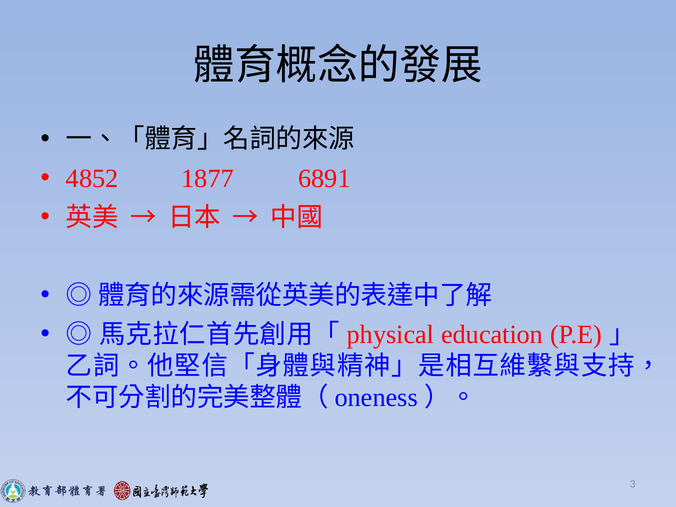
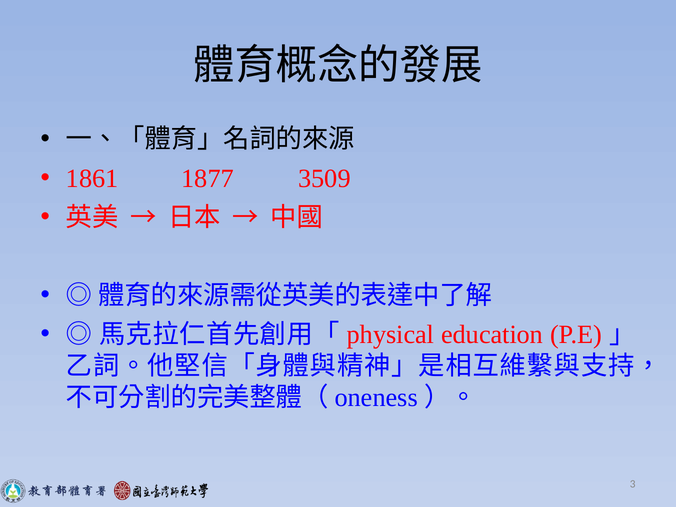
4852: 4852 -> 1861 (92, 178)
6891: 6891 -> 3509 (324, 178)
